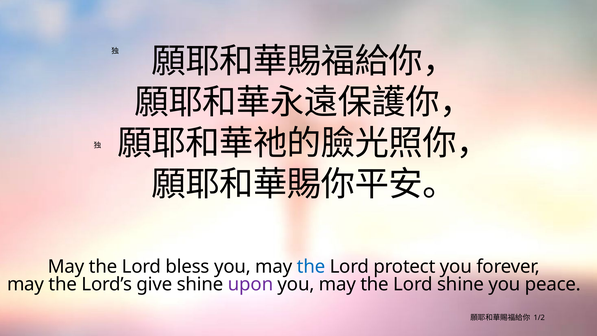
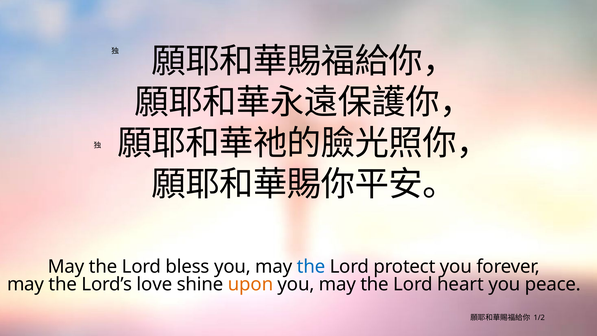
give: give -> love (154, 284)
upon colour: purple -> orange (251, 284)
Lord shine: shine -> heart (461, 284)
